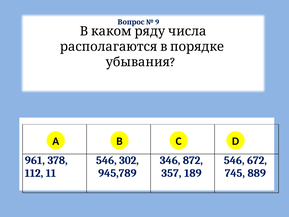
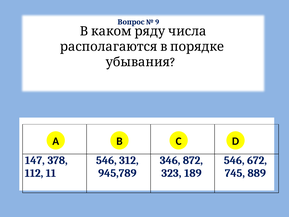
961: 961 -> 147 (35, 160)
302: 302 -> 312 (129, 160)
357: 357 -> 323 (171, 173)
